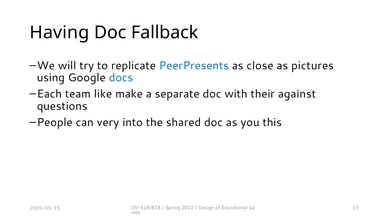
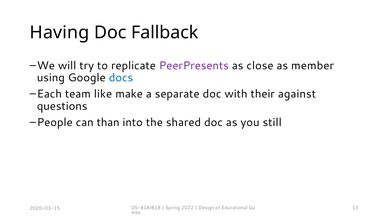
PeerPresents colour: blue -> purple (194, 66)
pictures: pictures -> member (313, 66)
very: very -> than (108, 123)
this: this -> still (272, 123)
